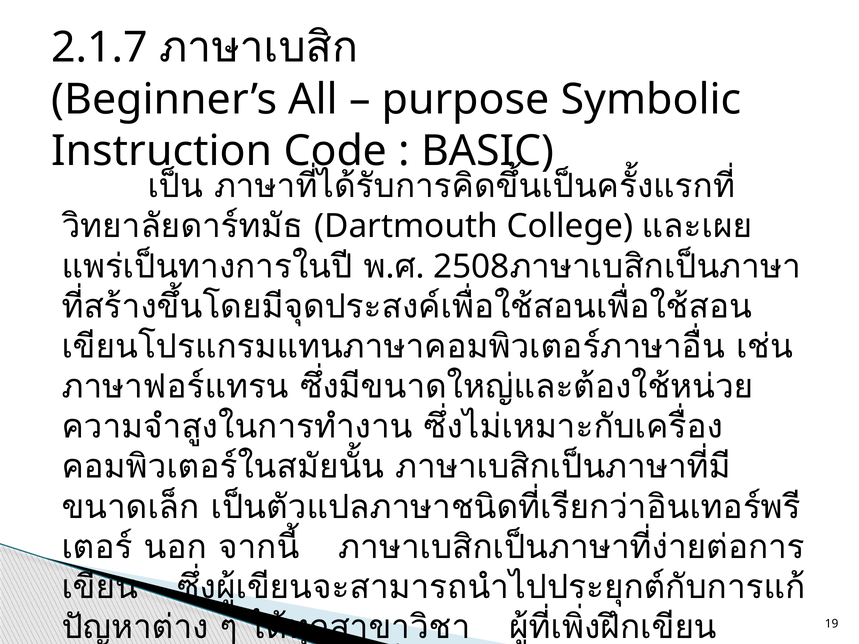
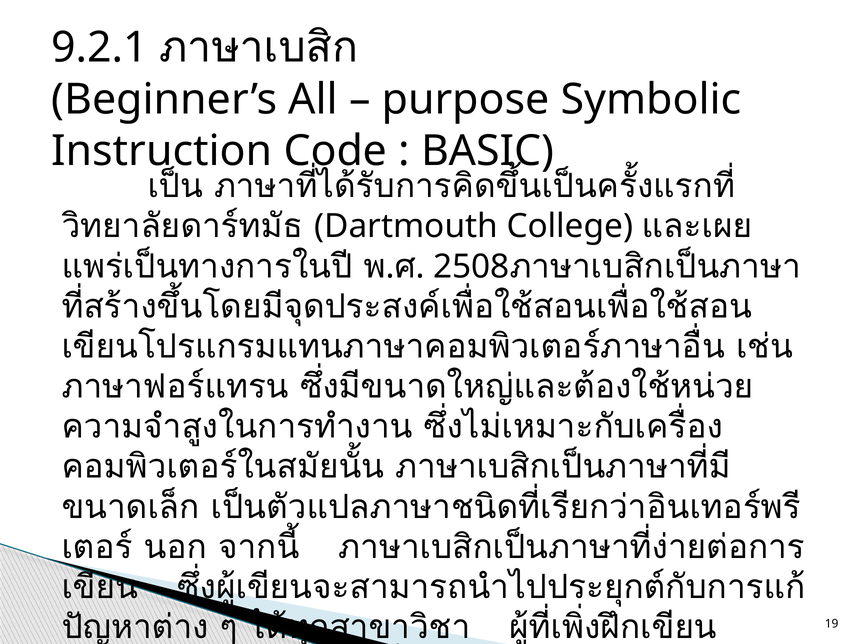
2.1.7: 2.1.7 -> 9.2.1 (100, 48)
